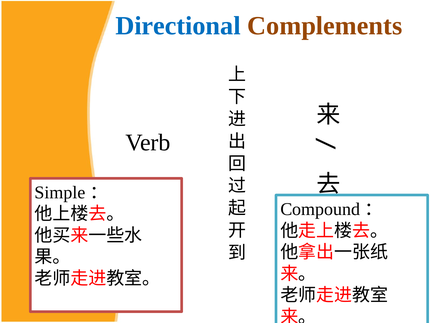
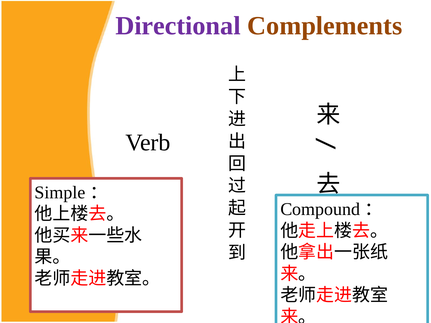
Directional colour: blue -> purple (178, 26)
